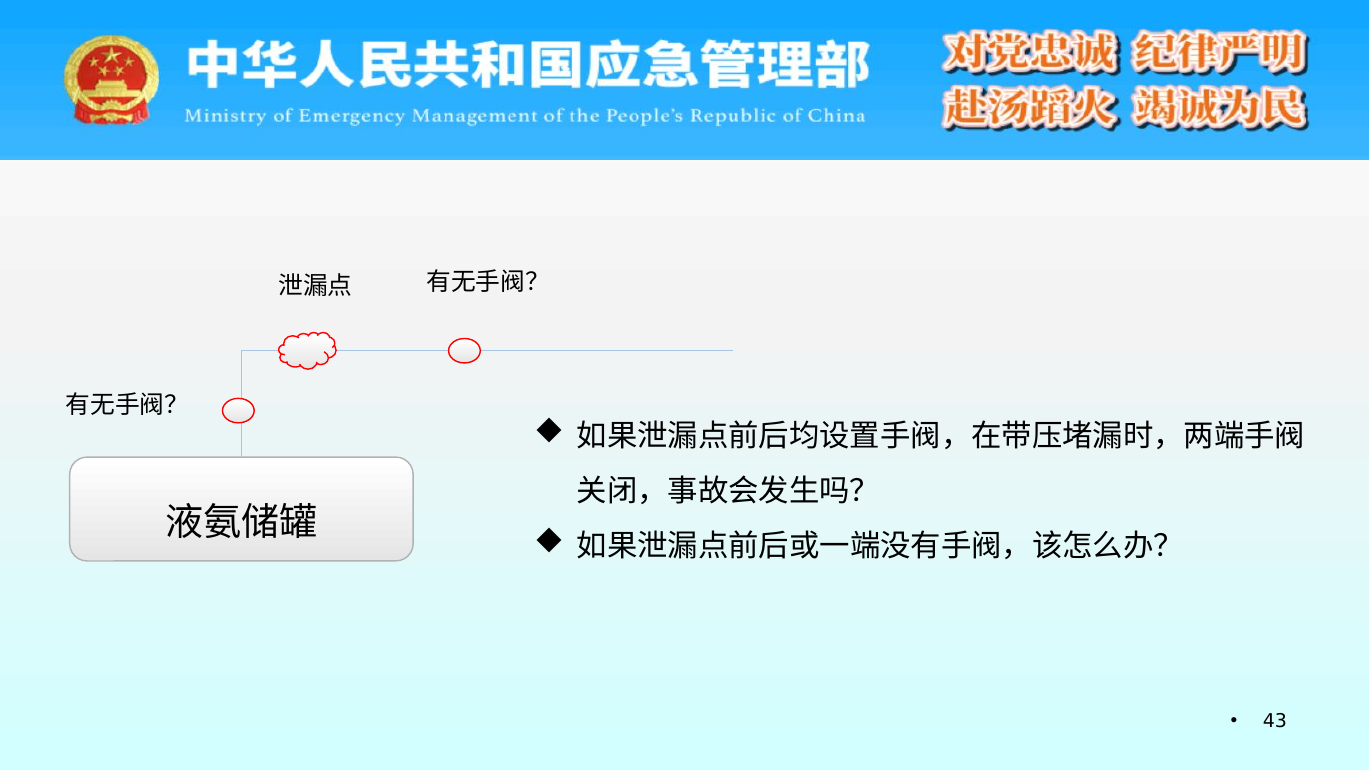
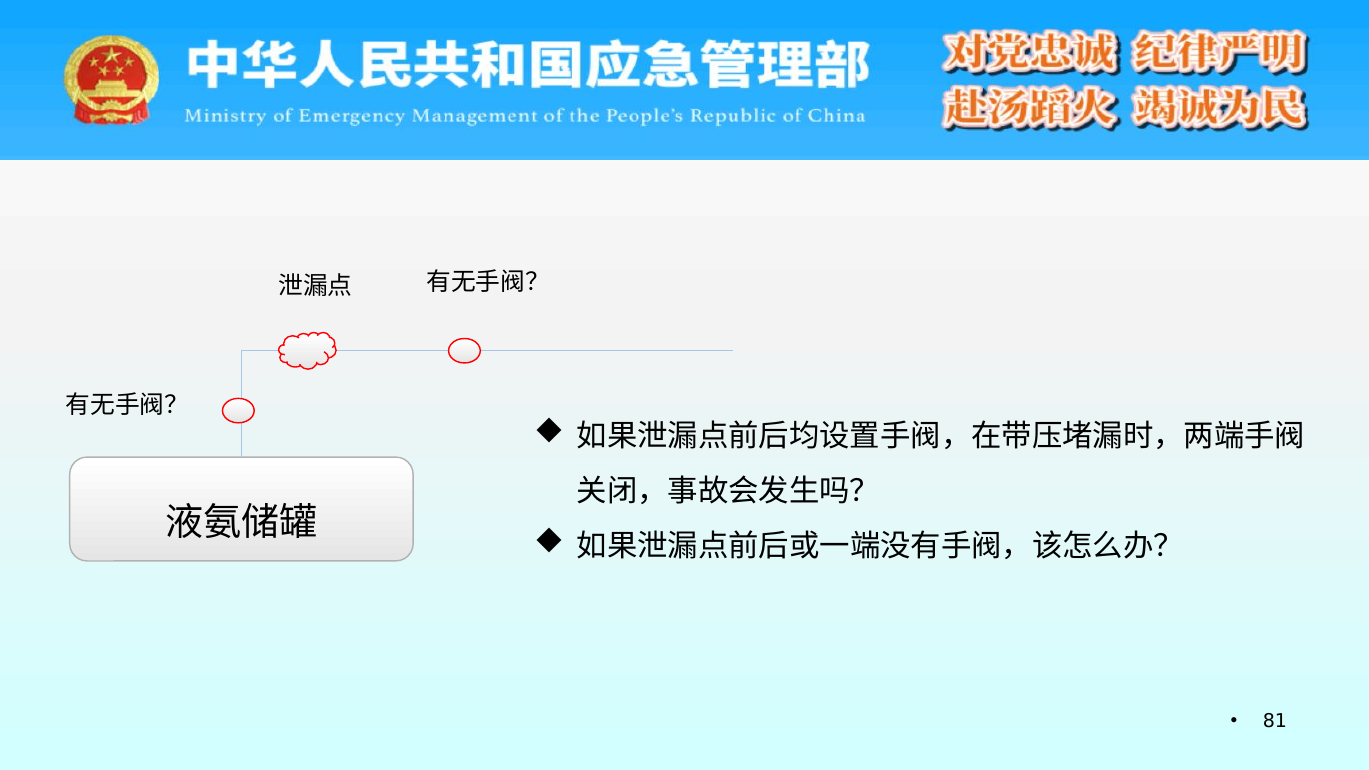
43: 43 -> 81 (1275, 721)
